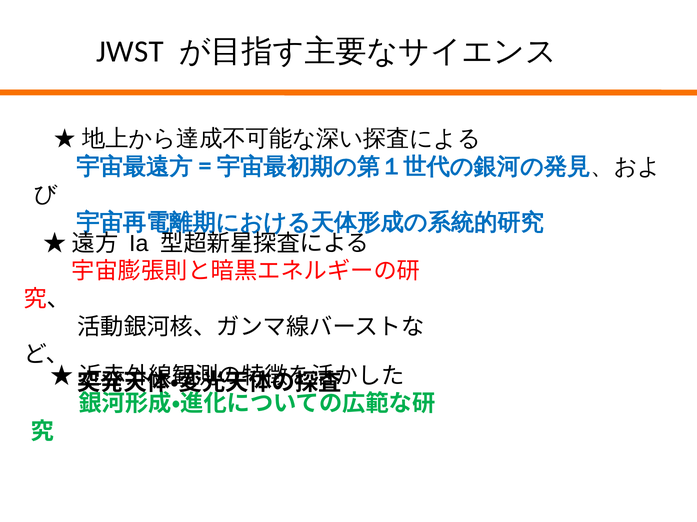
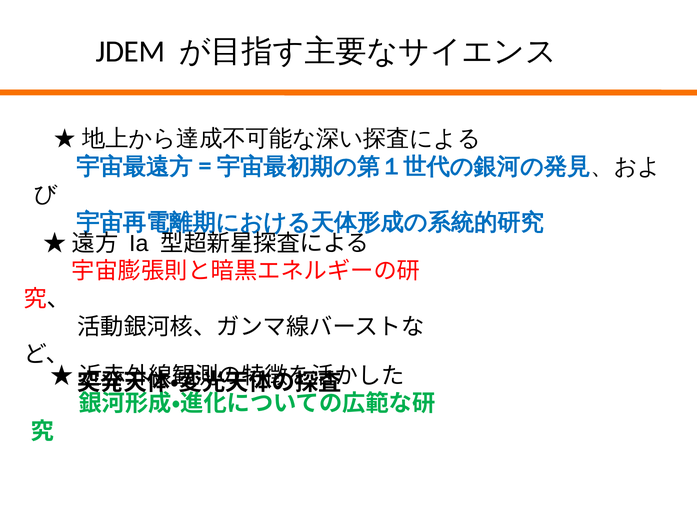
JWST: JWST -> JDEM (130, 51)
